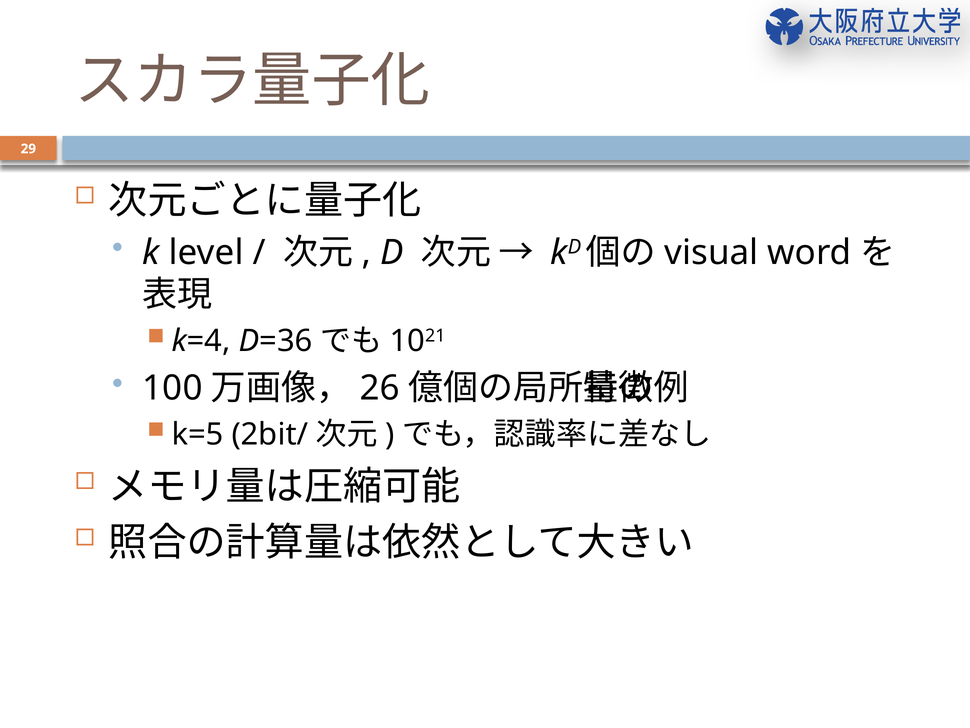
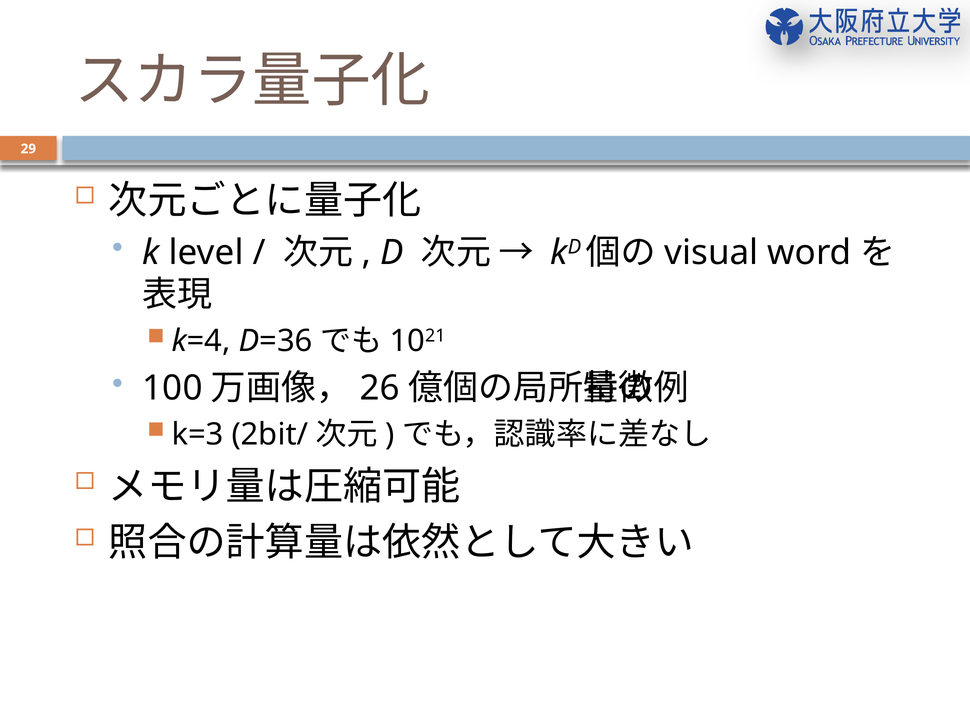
k=5: k=5 -> k=3 (198, 434)
